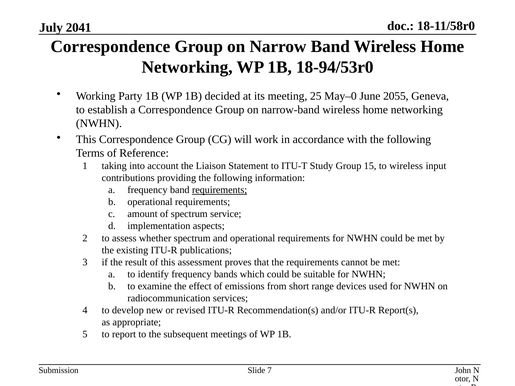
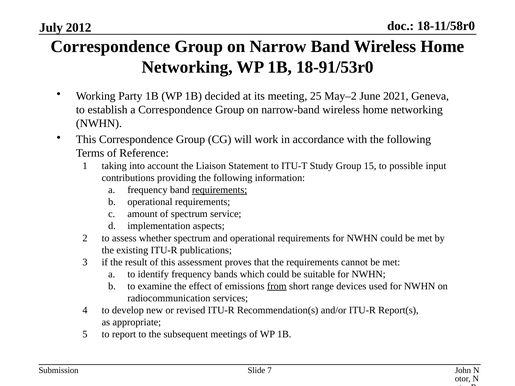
2041: 2041 -> 2012 (79, 27)
18-94/53r0: 18-94/53r0 -> 18-91/53r0 (335, 67)
May–0: May–0 -> May–2 (340, 96)
2055: 2055 -> 2021 (396, 96)
to wireless: wireless -> possible (406, 166)
from underline: none -> present (277, 286)
